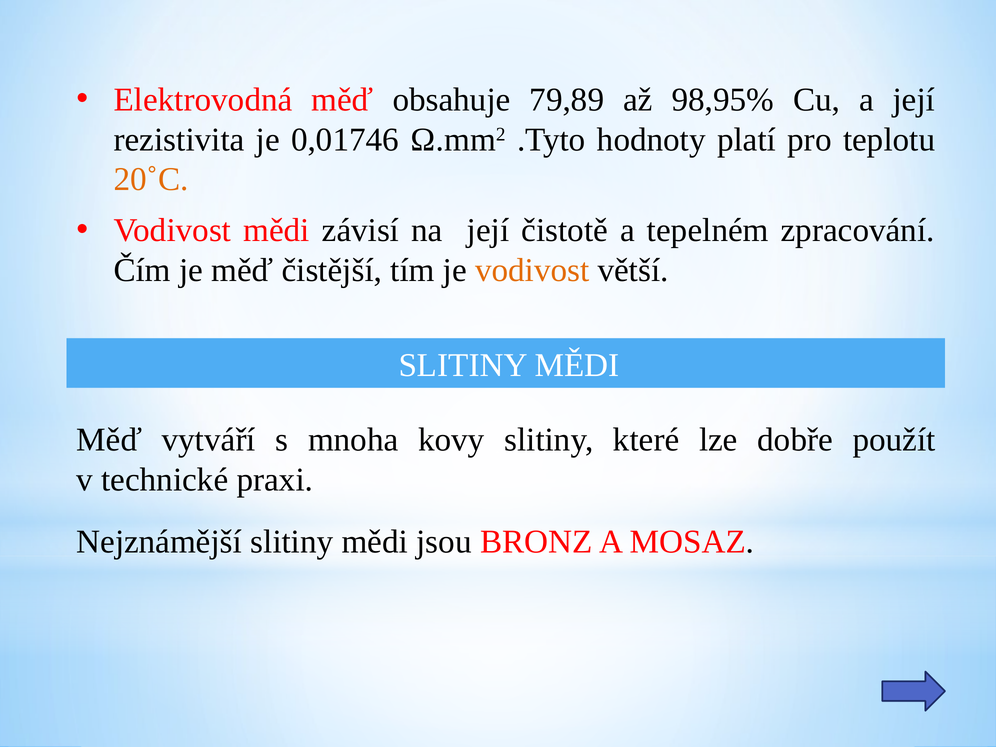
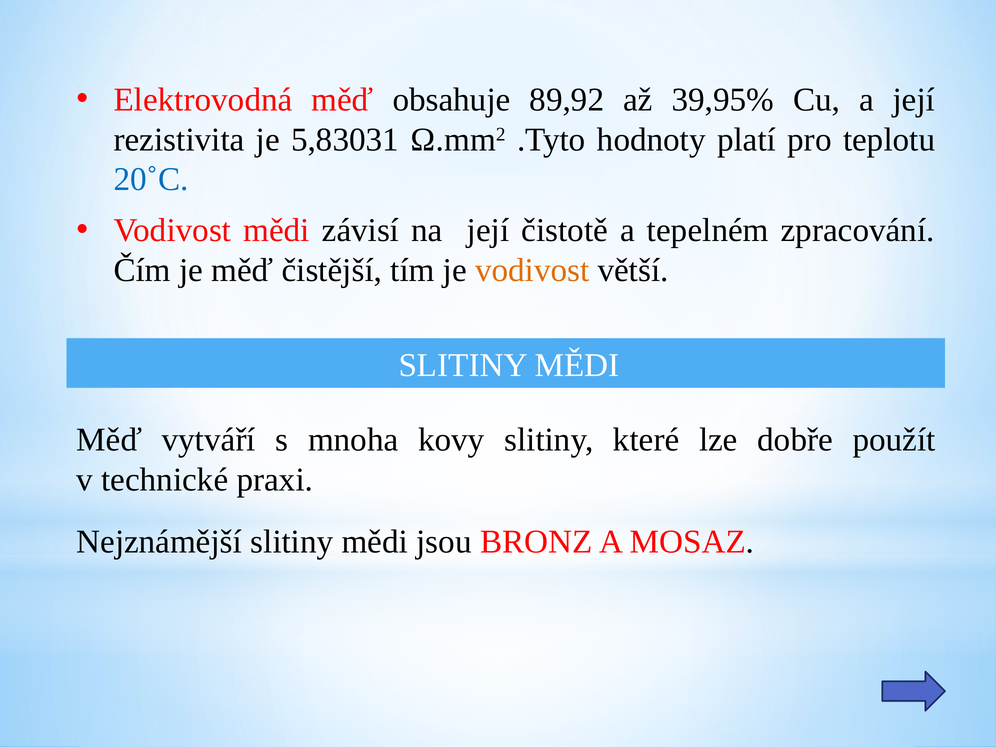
79,89: 79,89 -> 89,92 (567, 100)
98,95%: 98,95% -> 39,95% (723, 100)
0,01746: 0,01746 -> 5,83031 (345, 140)
20˚C colour: orange -> blue (151, 179)
